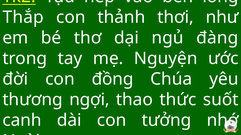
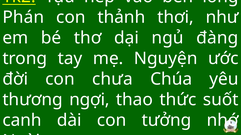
Thắp: Thắp -> Phán (23, 17)
đồng: đồng -> chưa (112, 79)
